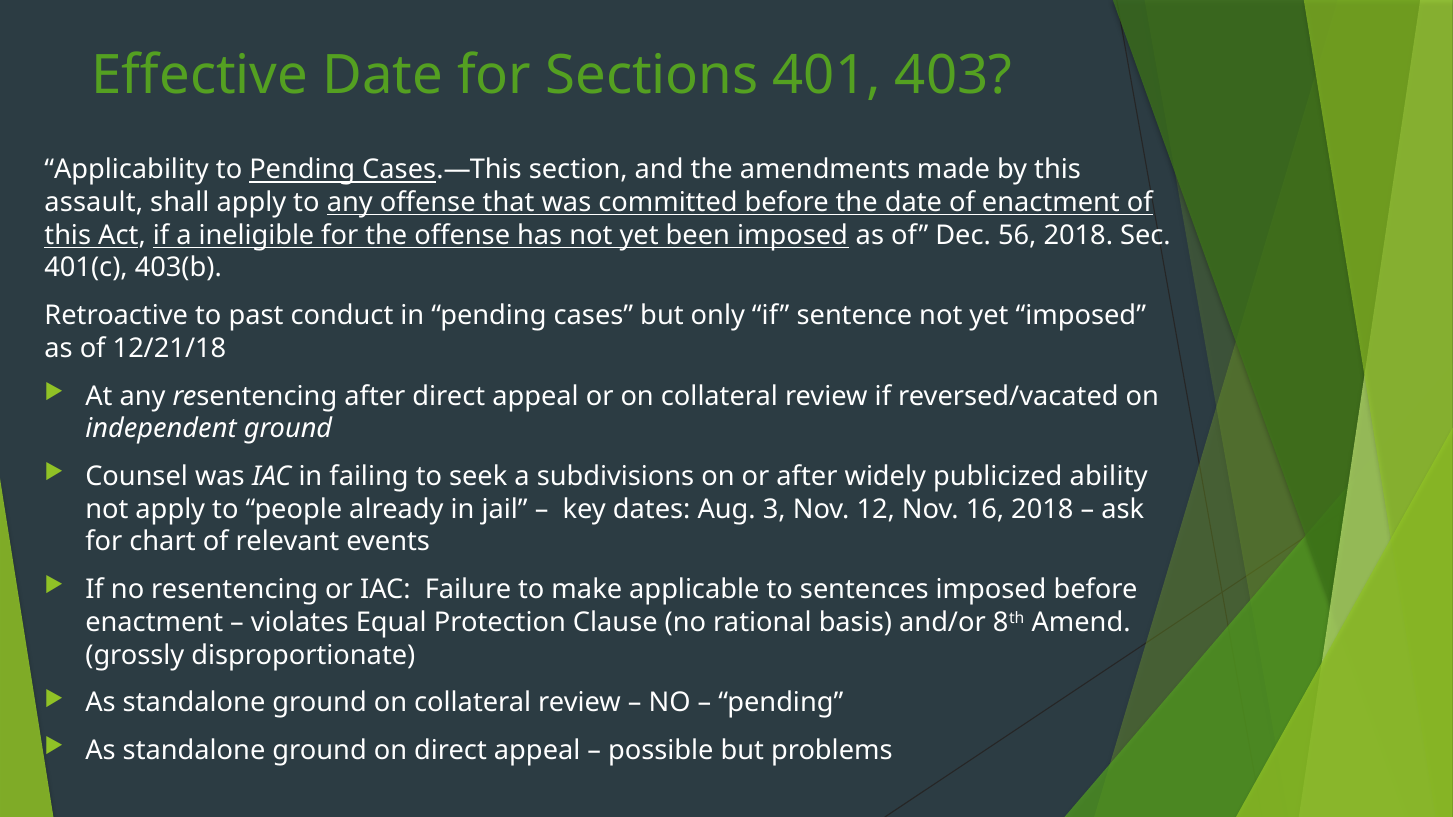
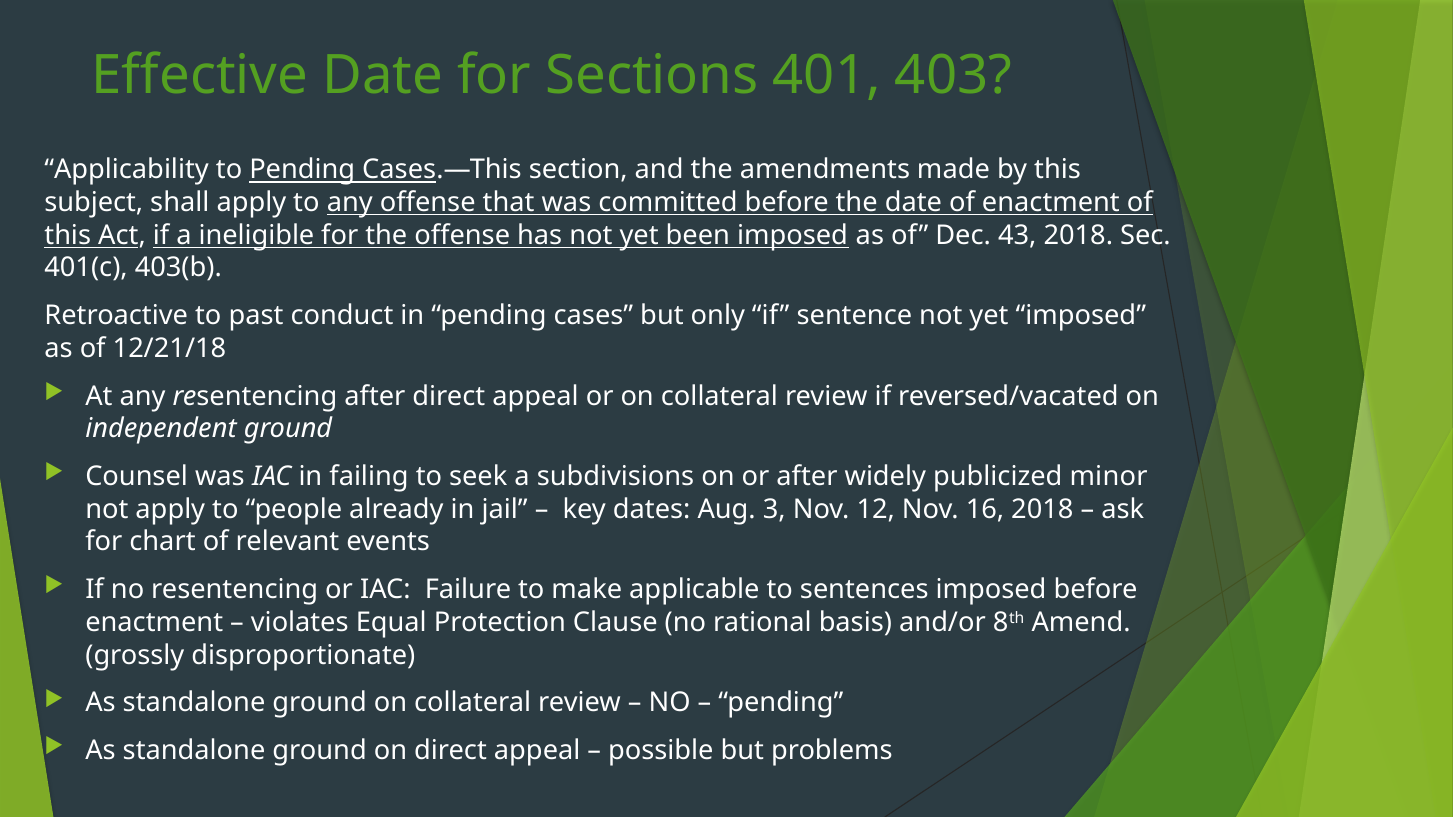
assault: assault -> subject (94, 202)
56: 56 -> 43 (1017, 235)
ability: ability -> minor (1109, 477)
